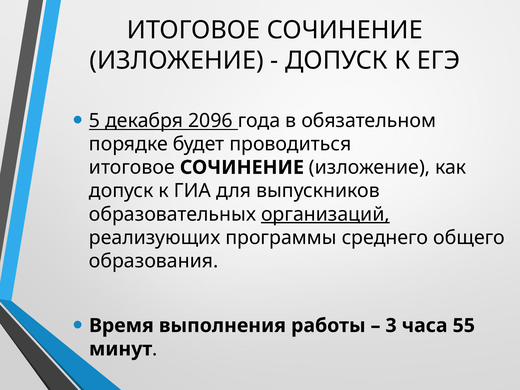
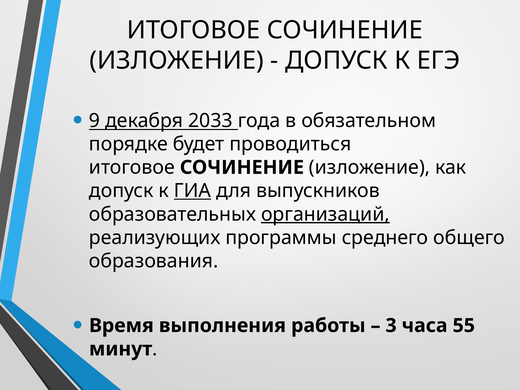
5: 5 -> 9 (95, 121)
2096: 2096 -> 2033 (210, 121)
ГИА underline: none -> present (193, 191)
